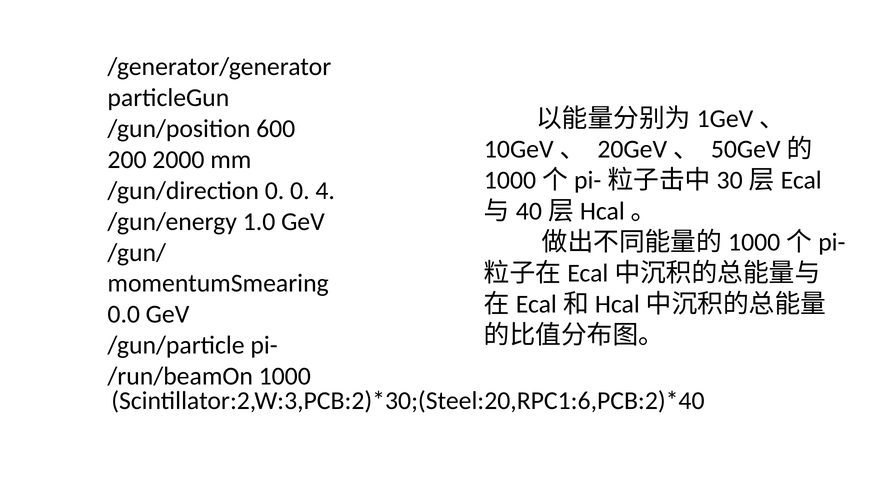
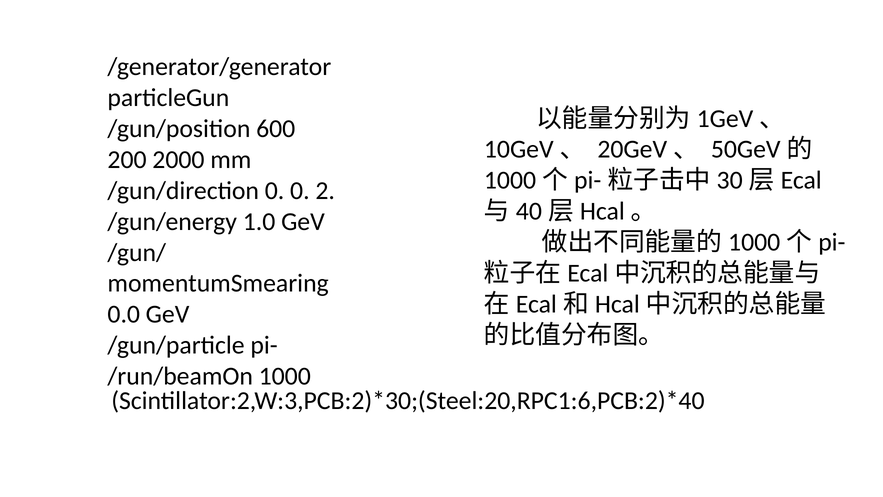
4: 4 -> 2 (325, 191)
